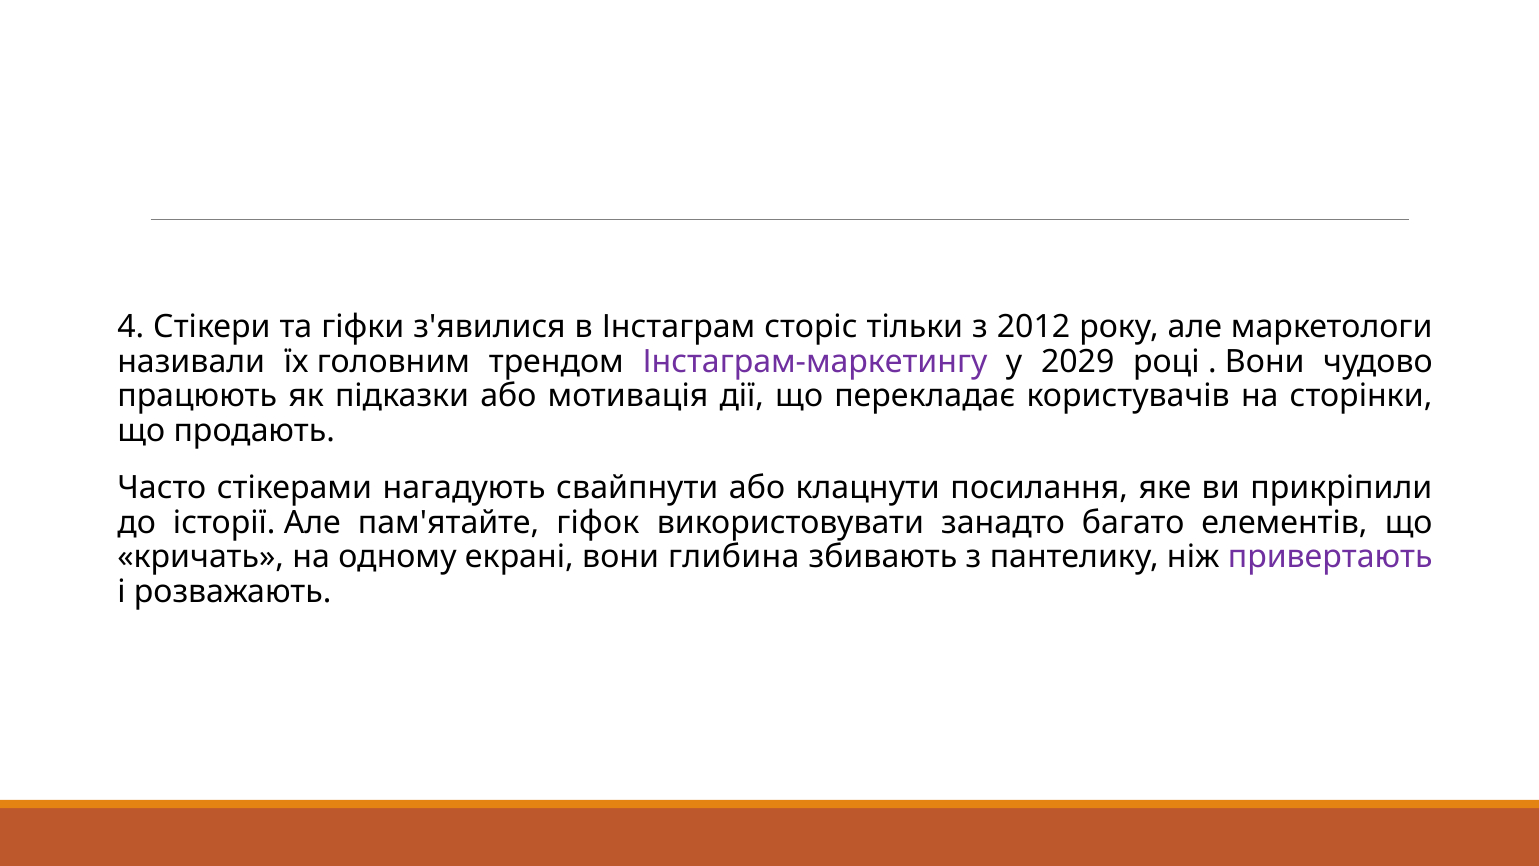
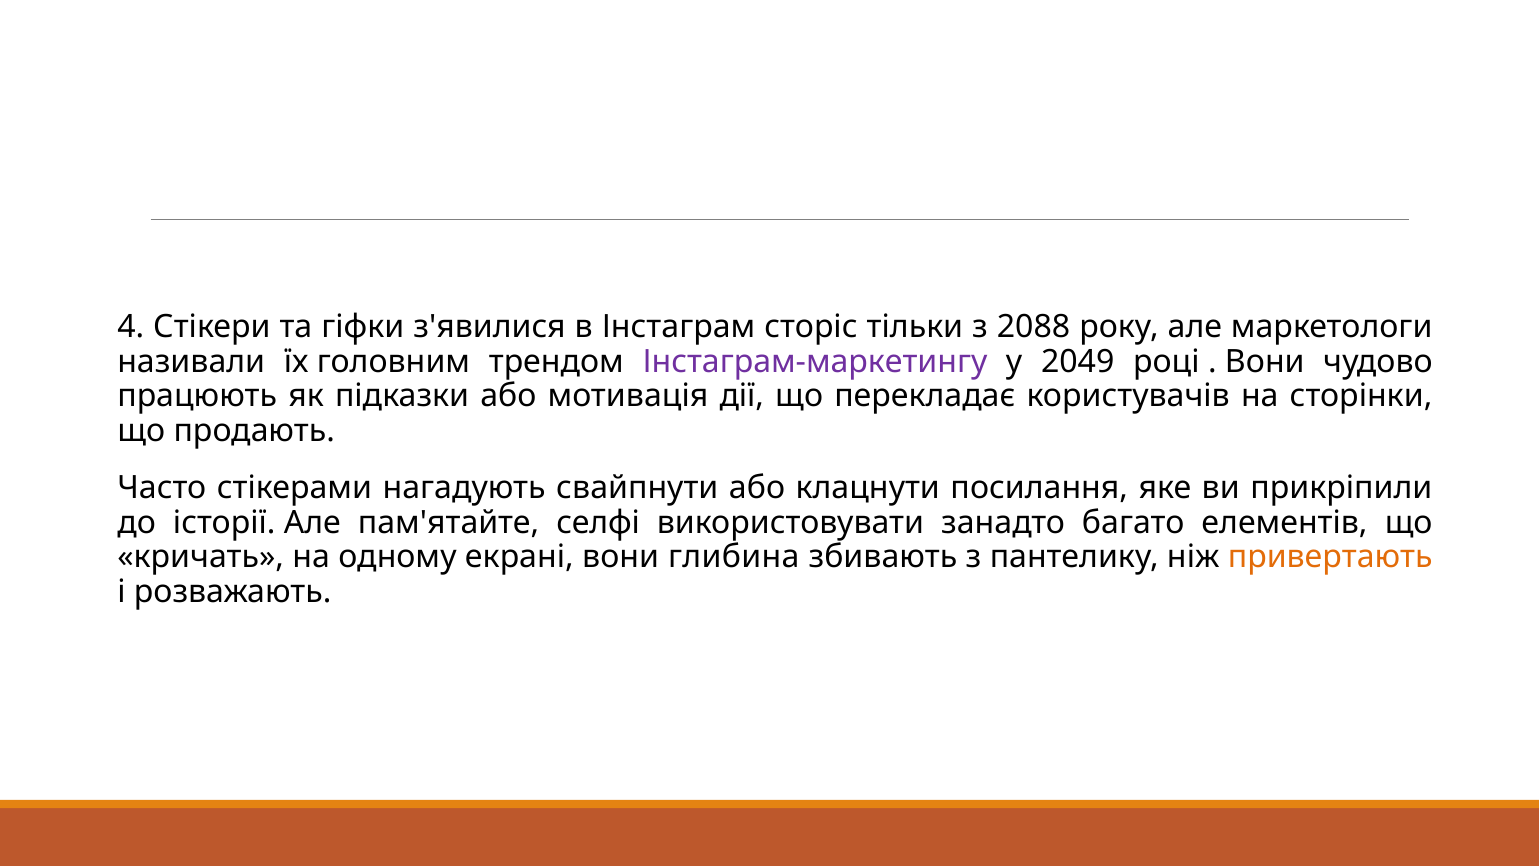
2012: 2012 -> 2088 (1034, 327)
2029: 2029 -> 2049 (1078, 361)
гіфок: гіфок -> селфі (598, 522)
привертають colour: purple -> orange (1330, 557)
